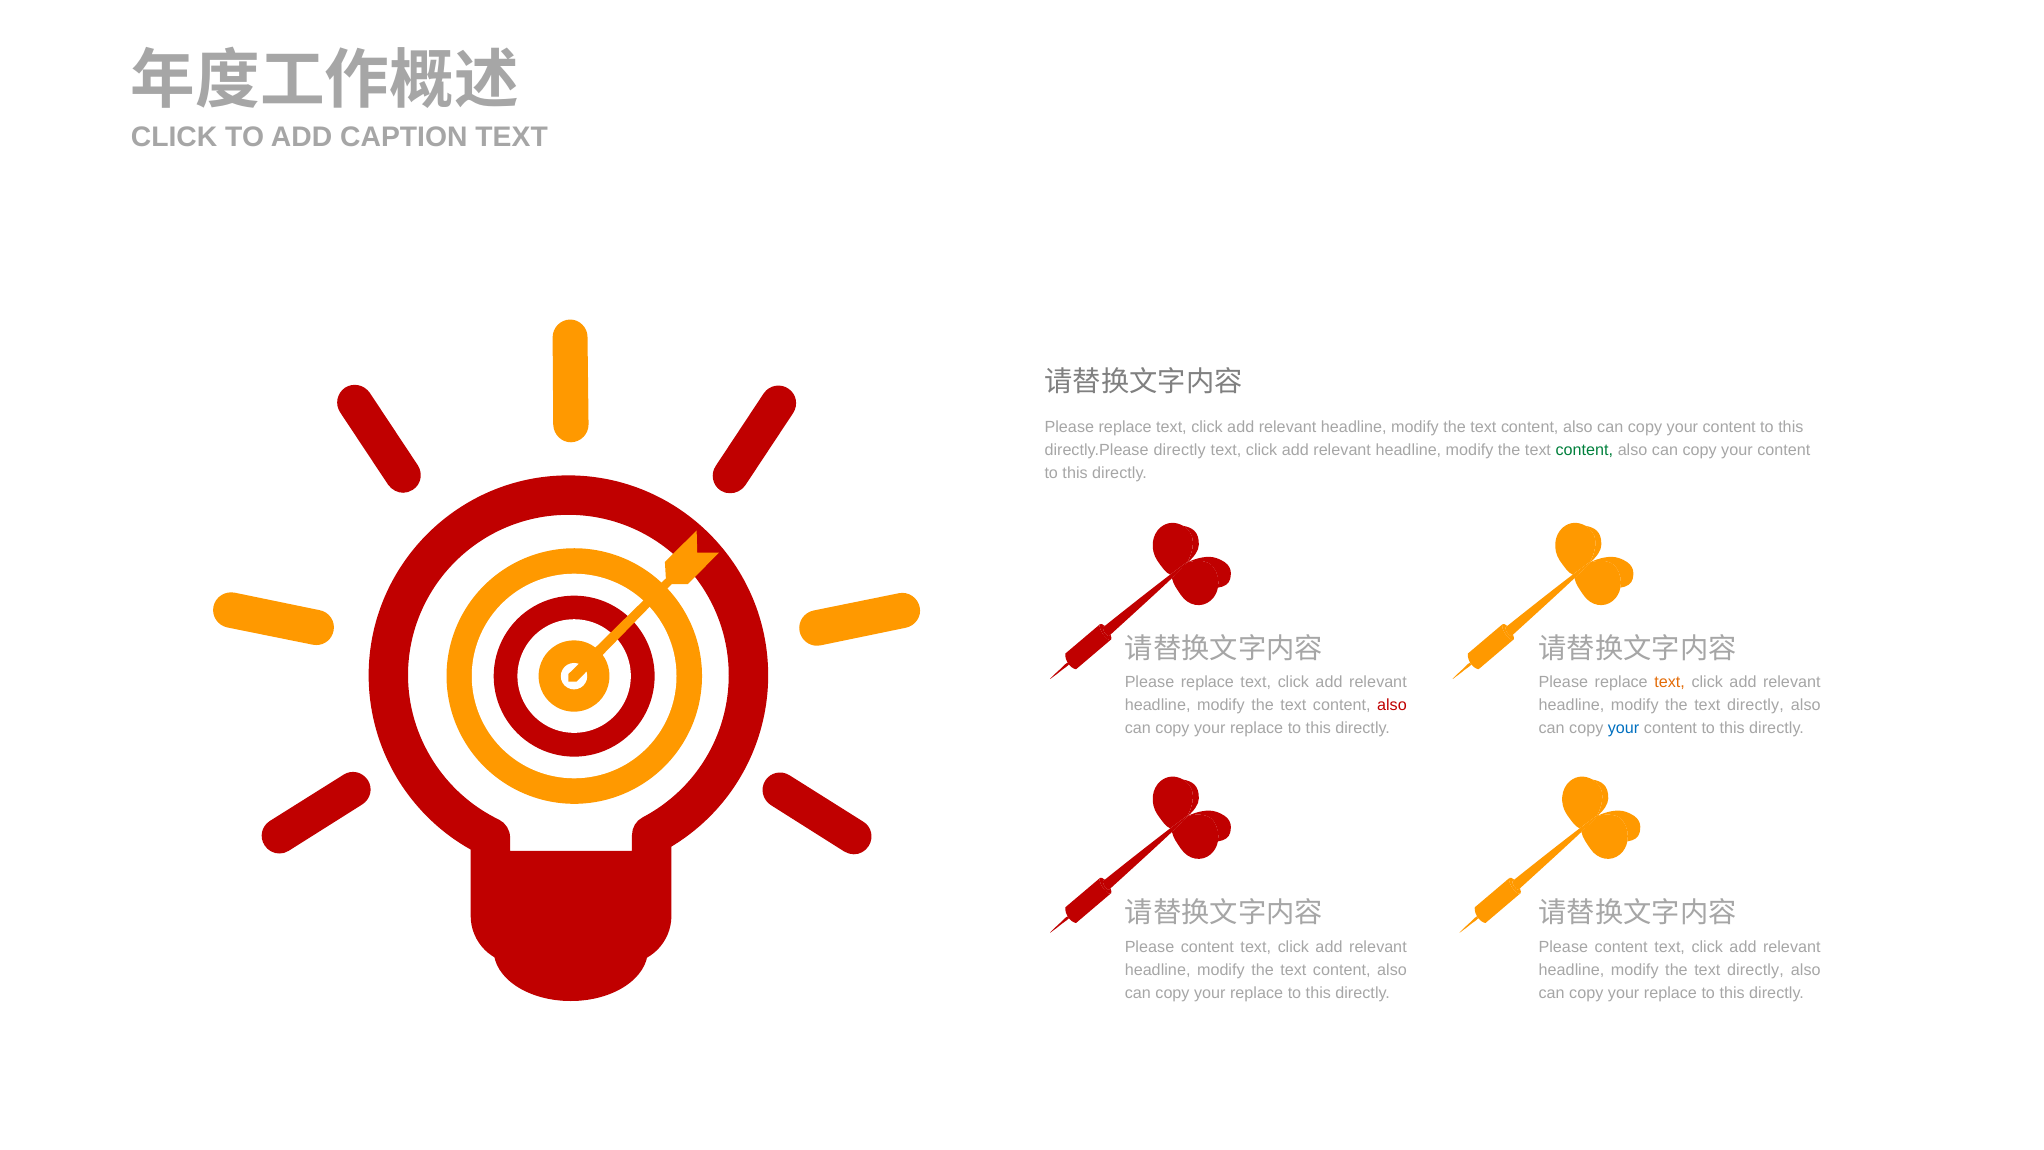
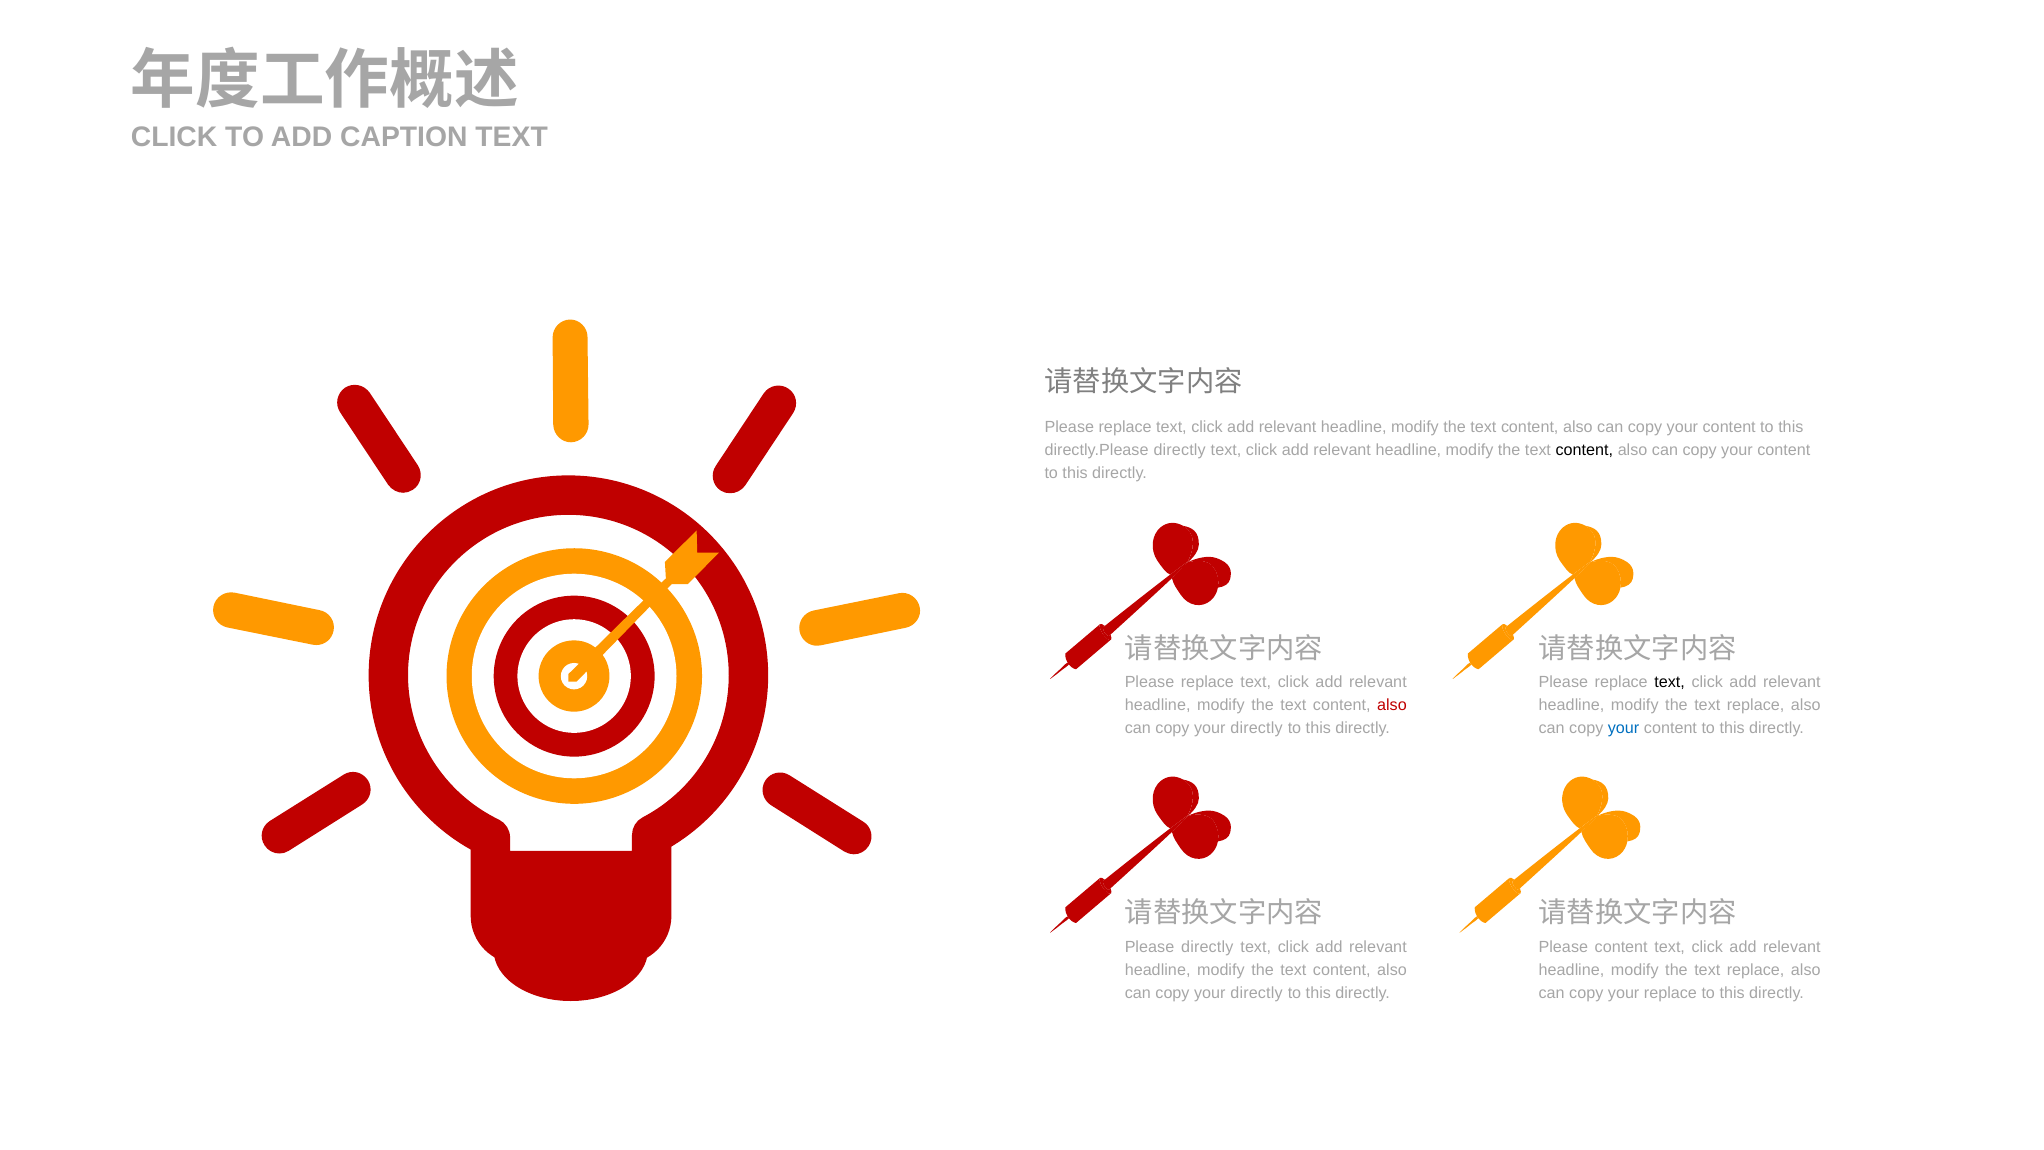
content colour: green -> black (1584, 450)
text colour: orange -> black (1670, 682)
directly: directly -> replace (1756, 705)
replace: replace -> directly (1257, 728)
content: content -> directly (1207, 947)
directly: directly -> replace (1756, 970)
replace: replace -> directly (1257, 993)
